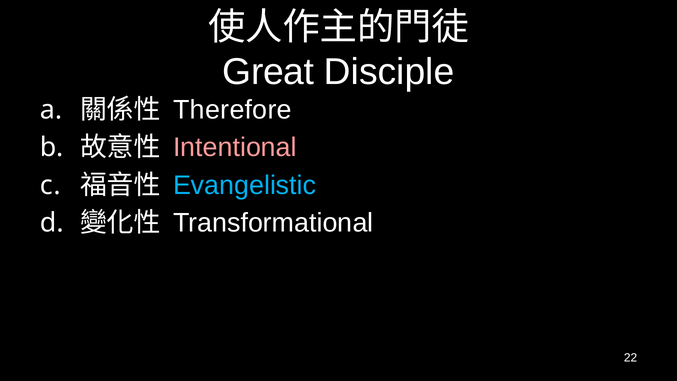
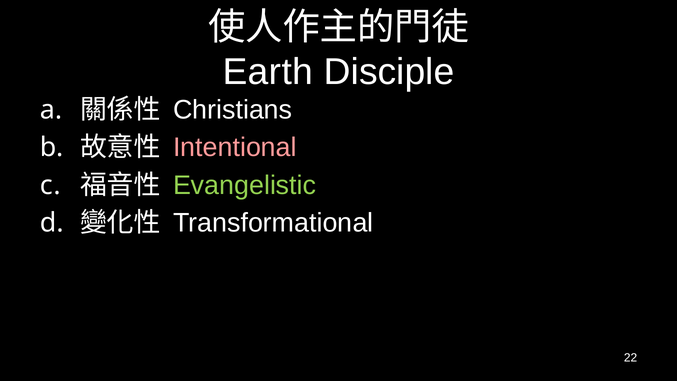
Great: Great -> Earth (268, 72)
Therefore: Therefore -> Christians (233, 110)
Evangelistic colour: light blue -> light green (245, 185)
